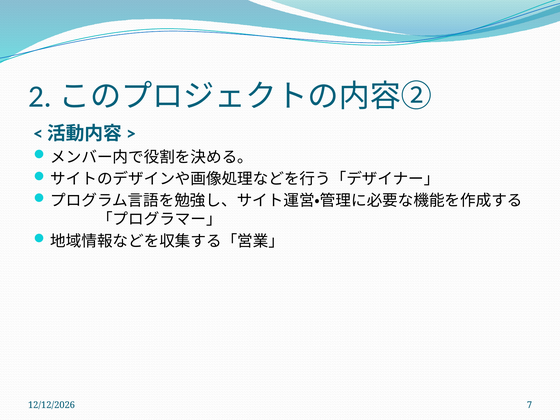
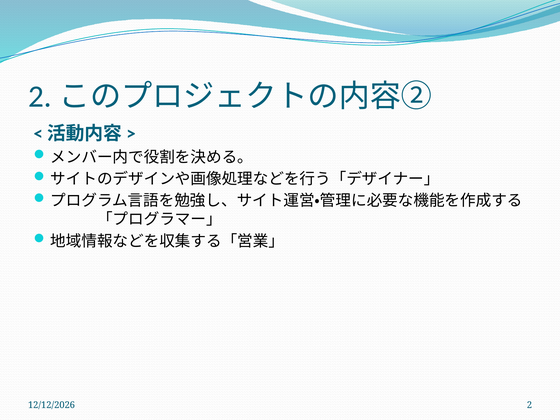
7: 7 -> 2 (529, 405)
